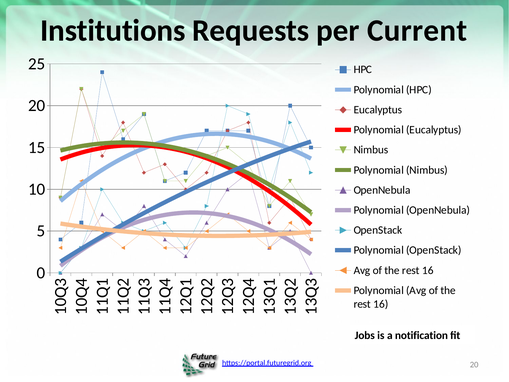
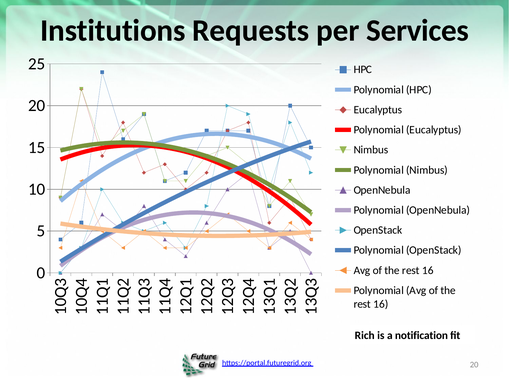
Current: Current -> Services (418, 30)
Jobs: Jobs -> Rich (365, 335)
